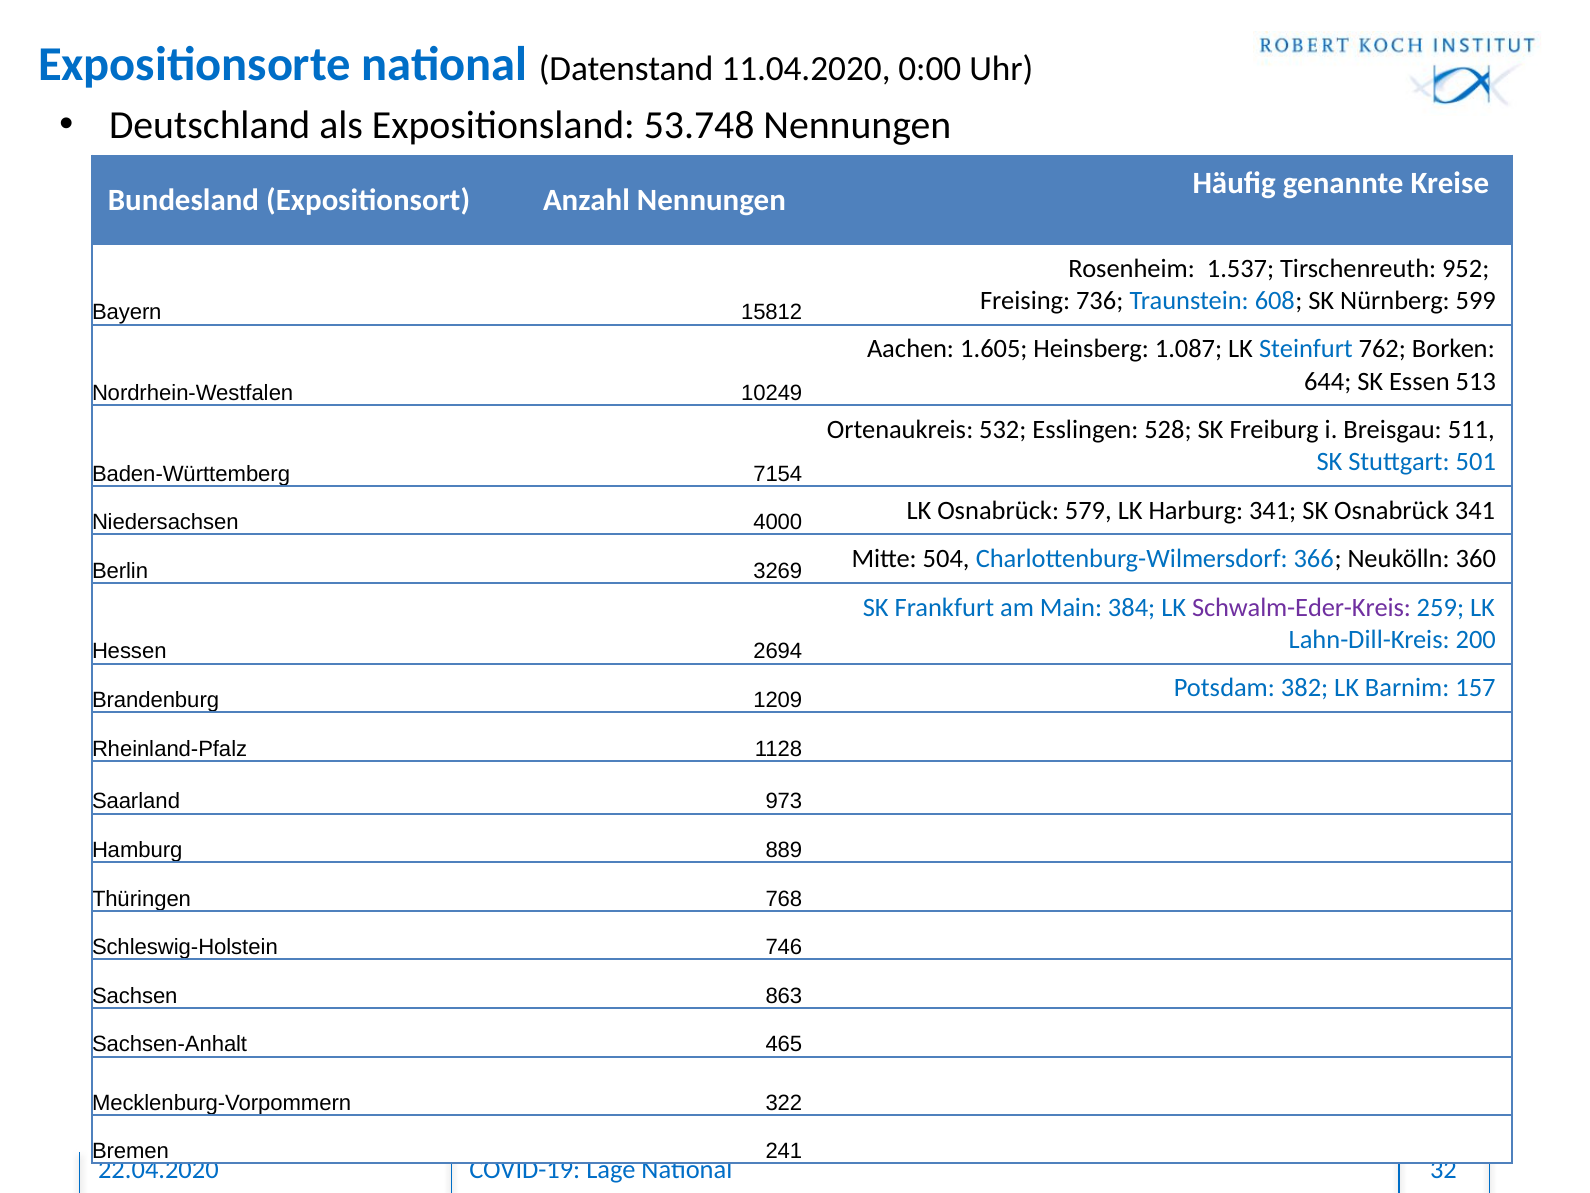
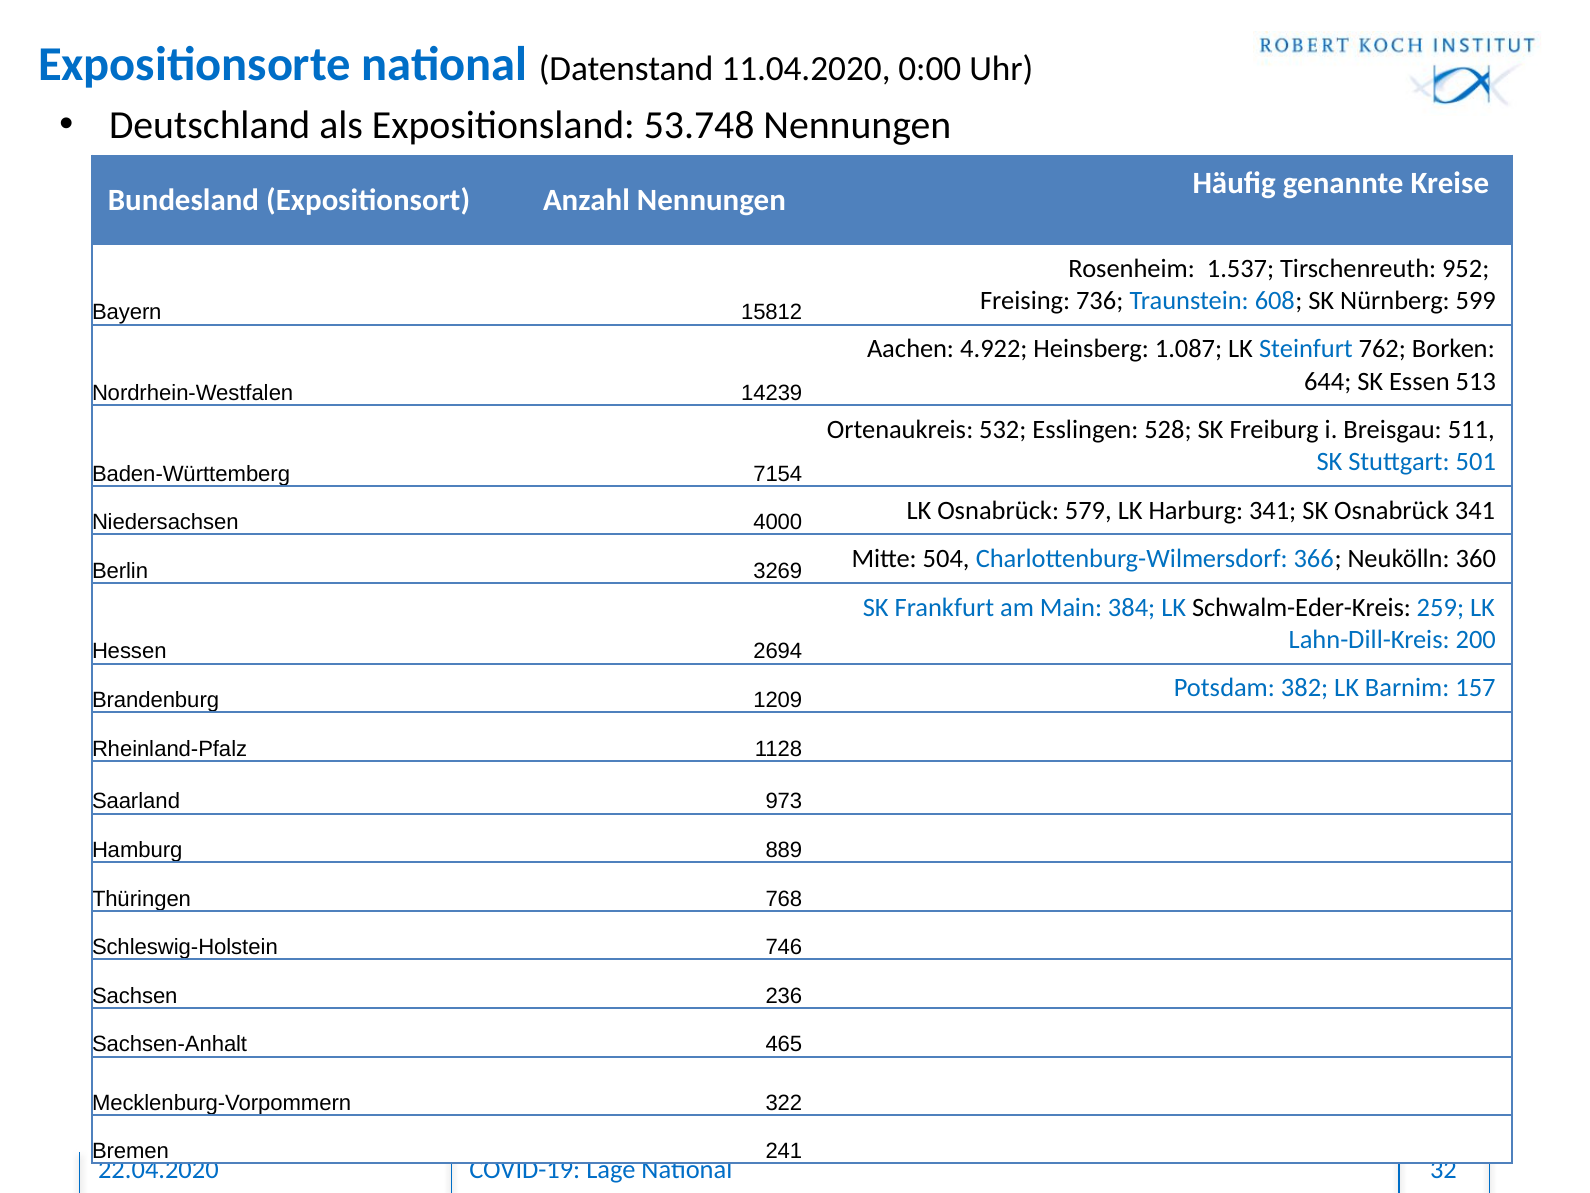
1.605: 1.605 -> 4.922 (994, 349)
10249: 10249 -> 14239 (772, 393)
Schwalm-Eder-Kreis colour: purple -> black (1302, 607)
863: 863 -> 236 (784, 996)
